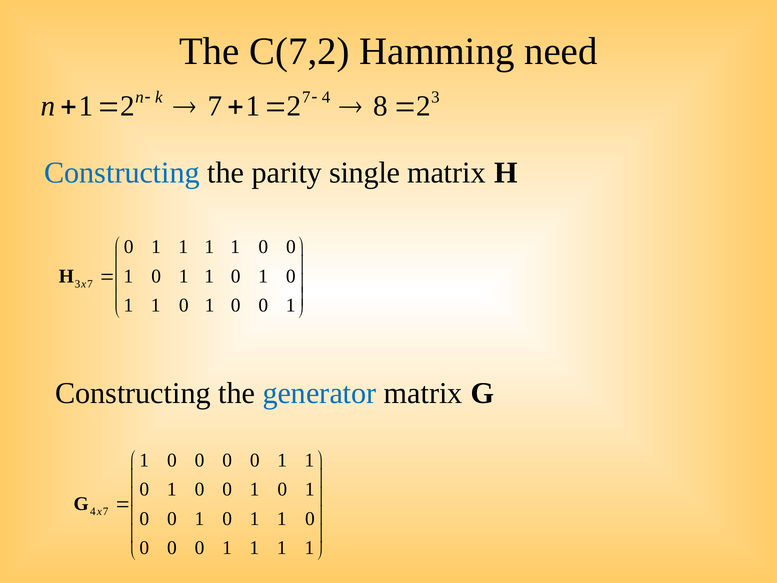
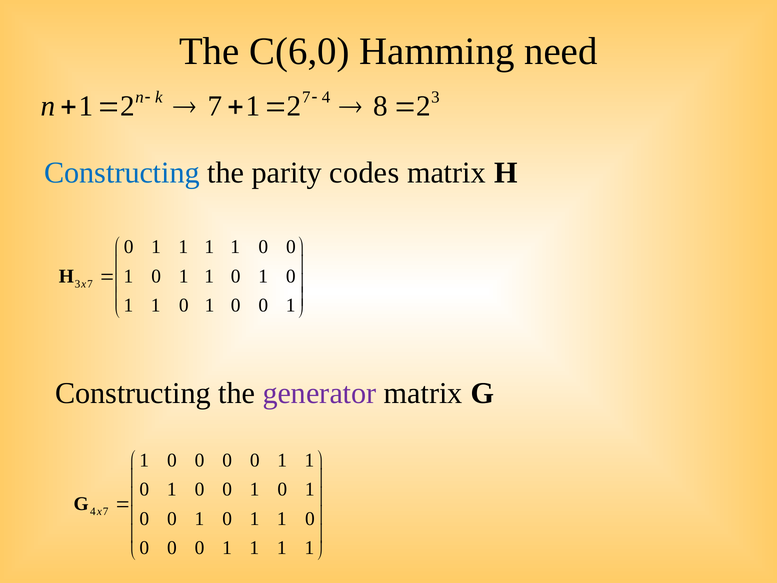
C(7,2: C(7,2 -> C(6,0 (299, 51)
single: single -> codes (364, 173)
generator colour: blue -> purple (319, 393)
